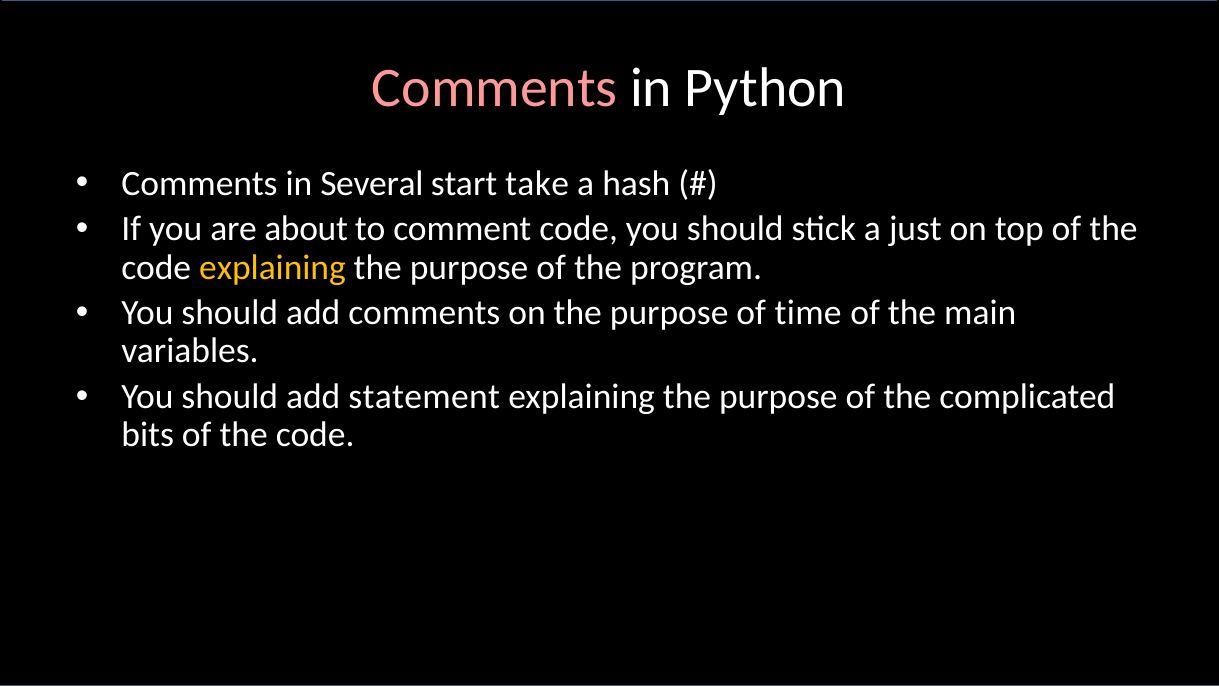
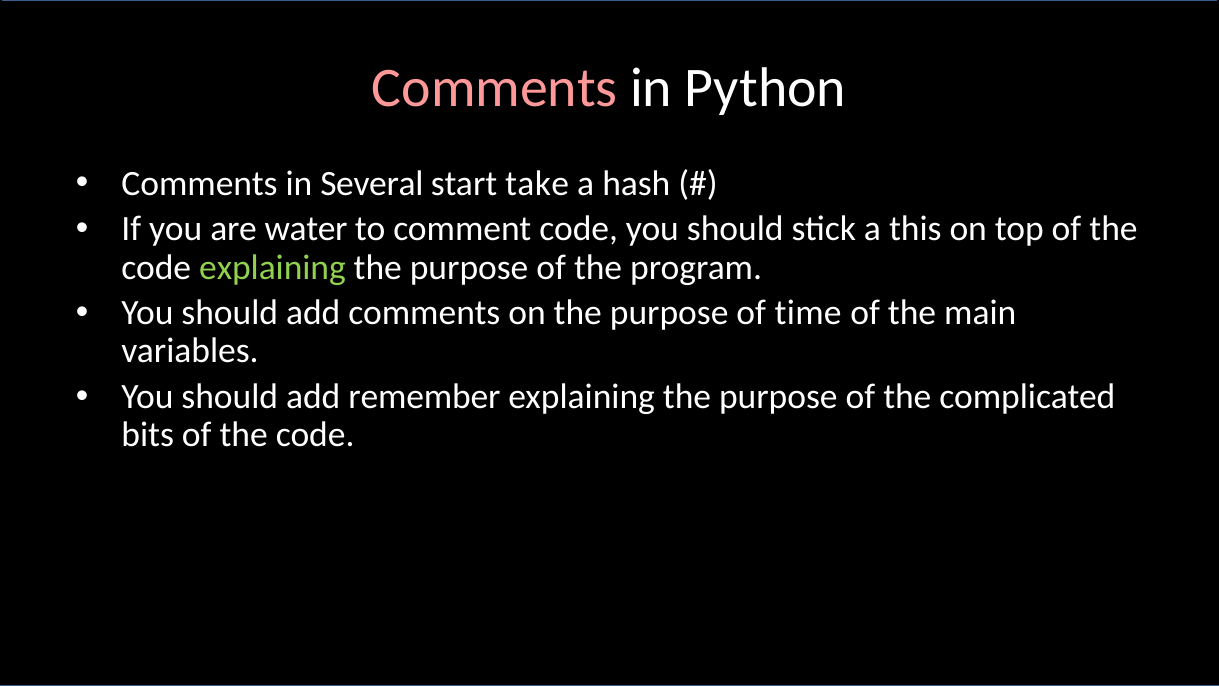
about: about -> water (306, 229)
just: just -> this (915, 229)
explaining colour: yellow -> light green (272, 267)
statement: statement -> remember (424, 397)
